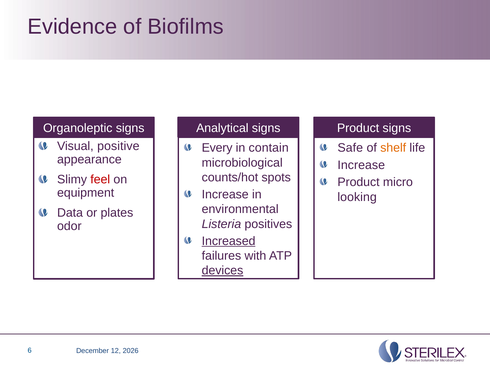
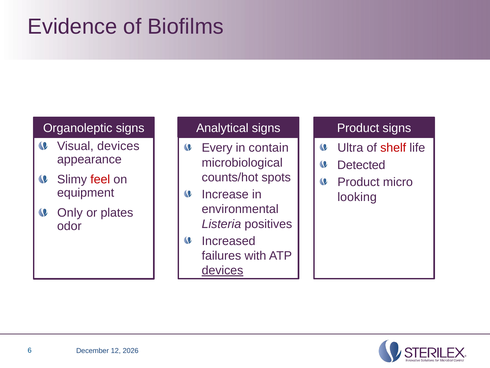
Visual positive: positive -> devices (118, 146)
Safe: Safe -> Ultra (350, 148)
shelf colour: orange -> red (393, 148)
Increase: Increase -> Detected (361, 165)
Data: Data -> Only (70, 213)
Increased underline: present -> none (229, 241)
